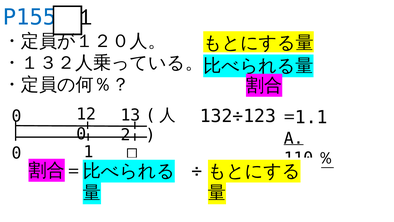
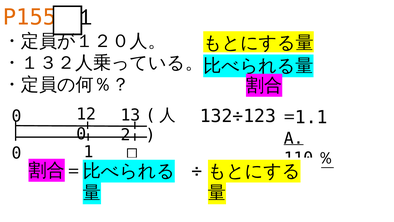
P155 colour: blue -> orange (30, 17)
